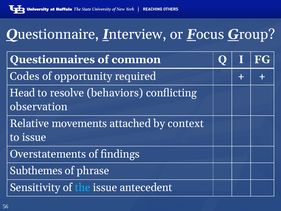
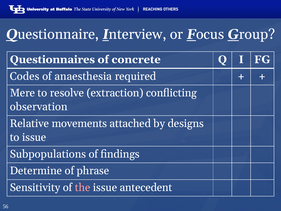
common: common -> concrete (136, 59)
opportunity: opportunity -> anaesthesia (83, 76)
Head: Head -> Mere (22, 93)
behaviors: behaviors -> extraction (115, 93)
context: context -> designs (186, 123)
Overstatements: Overstatements -> Subpopulations (48, 154)
Subthemes: Subthemes -> Determine (36, 171)
the colour: light blue -> pink (83, 187)
